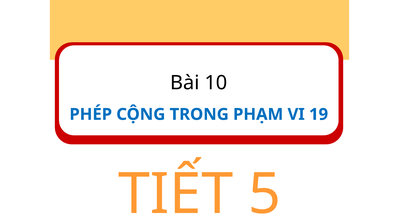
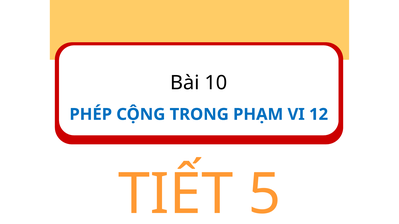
19: 19 -> 12 (319, 115)
